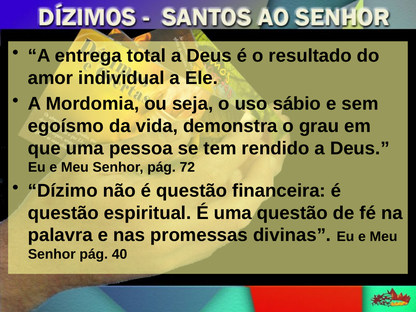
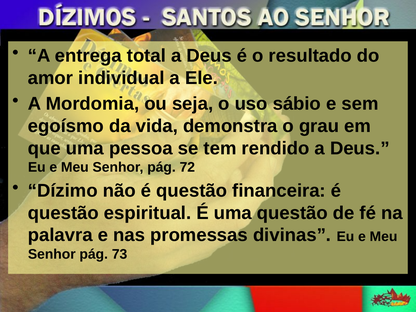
40: 40 -> 73 (120, 254)
